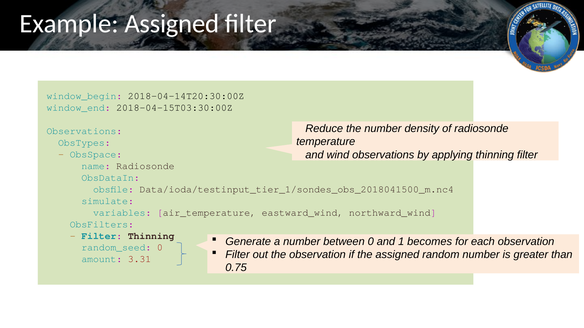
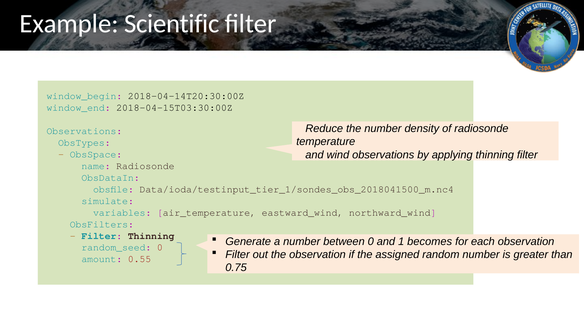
Example Assigned: Assigned -> Scientific (172, 24)
3.31: 3.31 -> 0.55 (140, 260)
